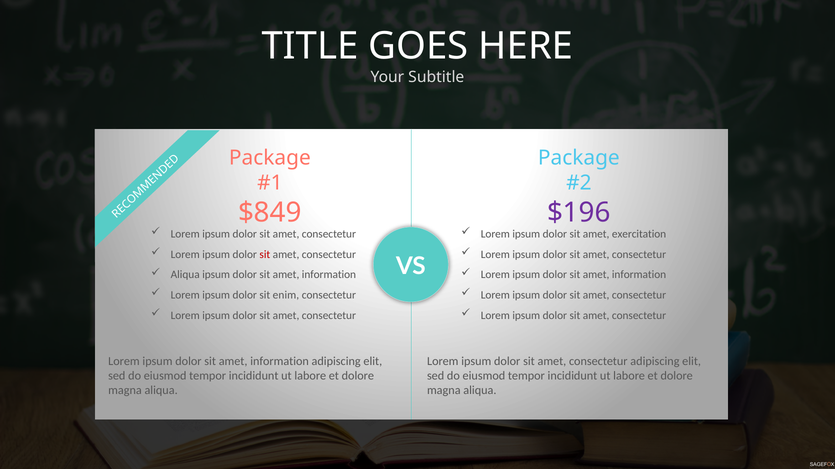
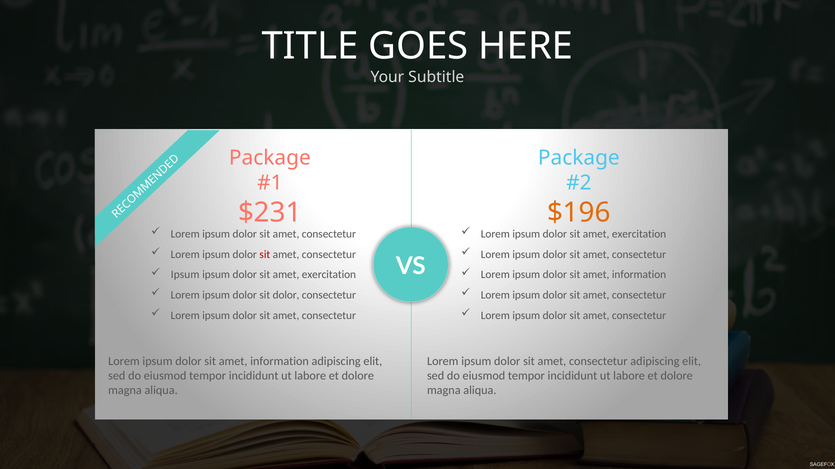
$849: $849 -> $231 (270, 213)
$196 colour: purple -> orange (579, 213)
Aliqua: Aliqua -> Ipsum (185, 275)
information: information -> exercitation (329, 275)
sit enim: enim -> dolor (286, 296)
